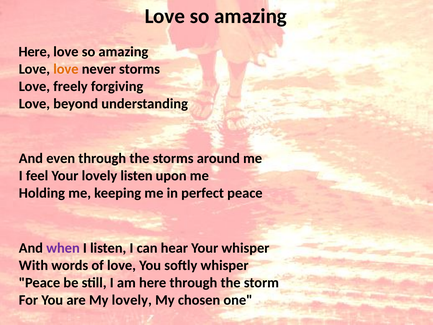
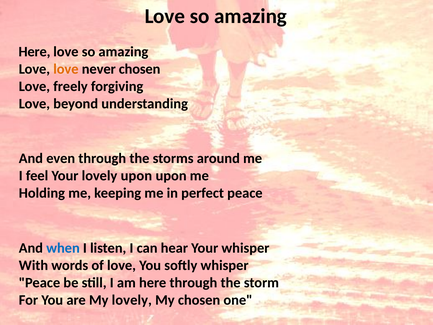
never storms: storms -> chosen (140, 69)
lovely listen: listen -> upon (136, 176)
when colour: purple -> blue (63, 248)
